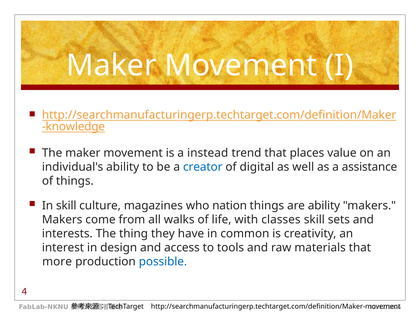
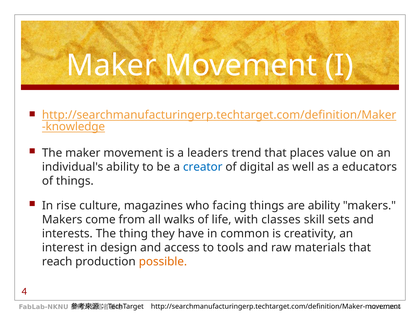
instead: instead -> leaders (208, 153)
assistance: assistance -> educators (369, 167)
In skill: skill -> rise (66, 206)
nation: nation -> facing (229, 206)
more: more -> reach (57, 262)
possible colour: blue -> orange (163, 262)
